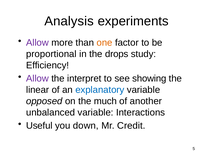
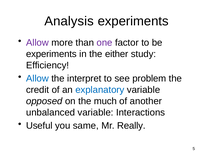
one colour: orange -> purple (105, 43)
proportional: proportional -> experiments (51, 54)
drops: drops -> either (117, 54)
Allow colour: purple -> blue (37, 79)
showing: showing -> problem (149, 79)
linear: linear -> credit (38, 90)
down: down -> same (86, 126)
Credit: Credit -> Really (131, 126)
